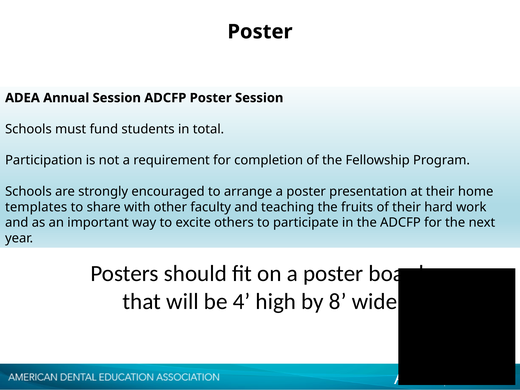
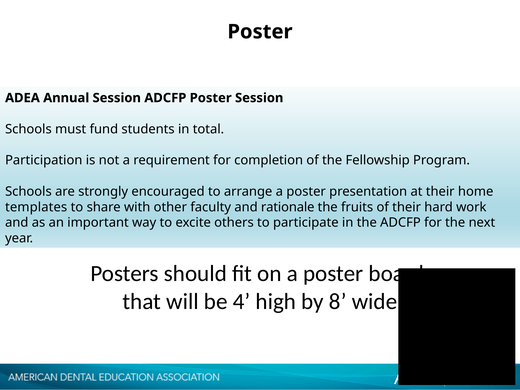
teaching: teaching -> rationale (288, 207)
